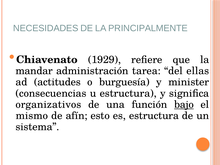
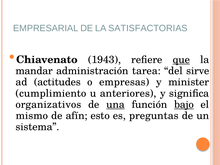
NECESIDADES: NECESIDADES -> EMPRESARIAL (46, 28)
PRINCIPALMENTE: PRINCIPALMENTE -> SATISFACTORIAS (148, 28)
1929: 1929 -> 1943 (104, 60)
que underline: none -> present (181, 60)
ellas: ellas -> sirve (198, 71)
burguesía: burguesía -> empresas (124, 82)
consecuencias: consecuencias -> cumplimiento (51, 93)
u estructura: estructura -> anteriores (128, 93)
una underline: none -> present (116, 104)
es estructura: estructura -> preguntas (154, 116)
